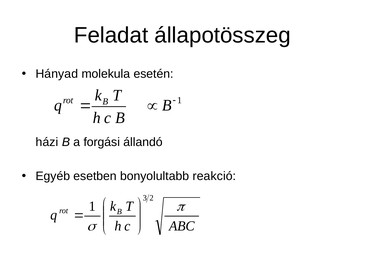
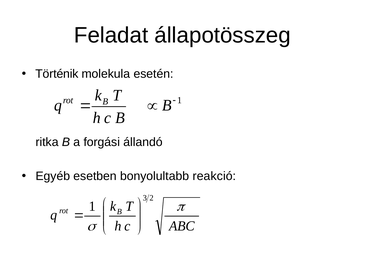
Hányad: Hányad -> Történik (57, 74)
házi: házi -> ritka (47, 142)
